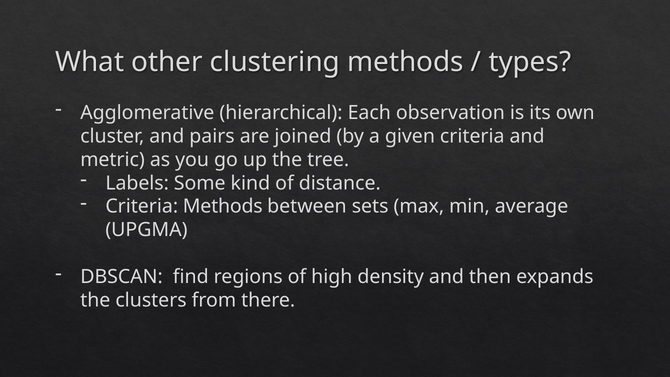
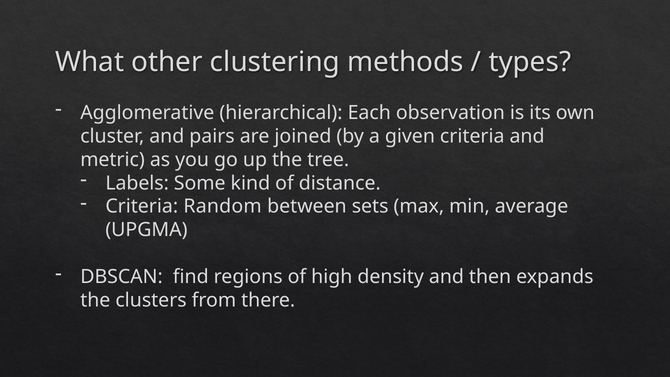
Criteria Methods: Methods -> Random (223, 206)
